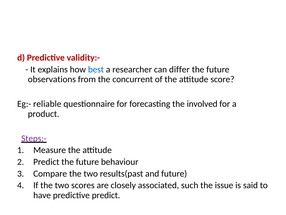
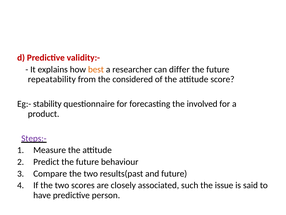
best colour: blue -> orange (96, 69)
observations: observations -> repeatability (52, 79)
concurrent: concurrent -> considered (133, 79)
reliable: reliable -> stability (47, 104)
predictive predict: predict -> person (106, 195)
